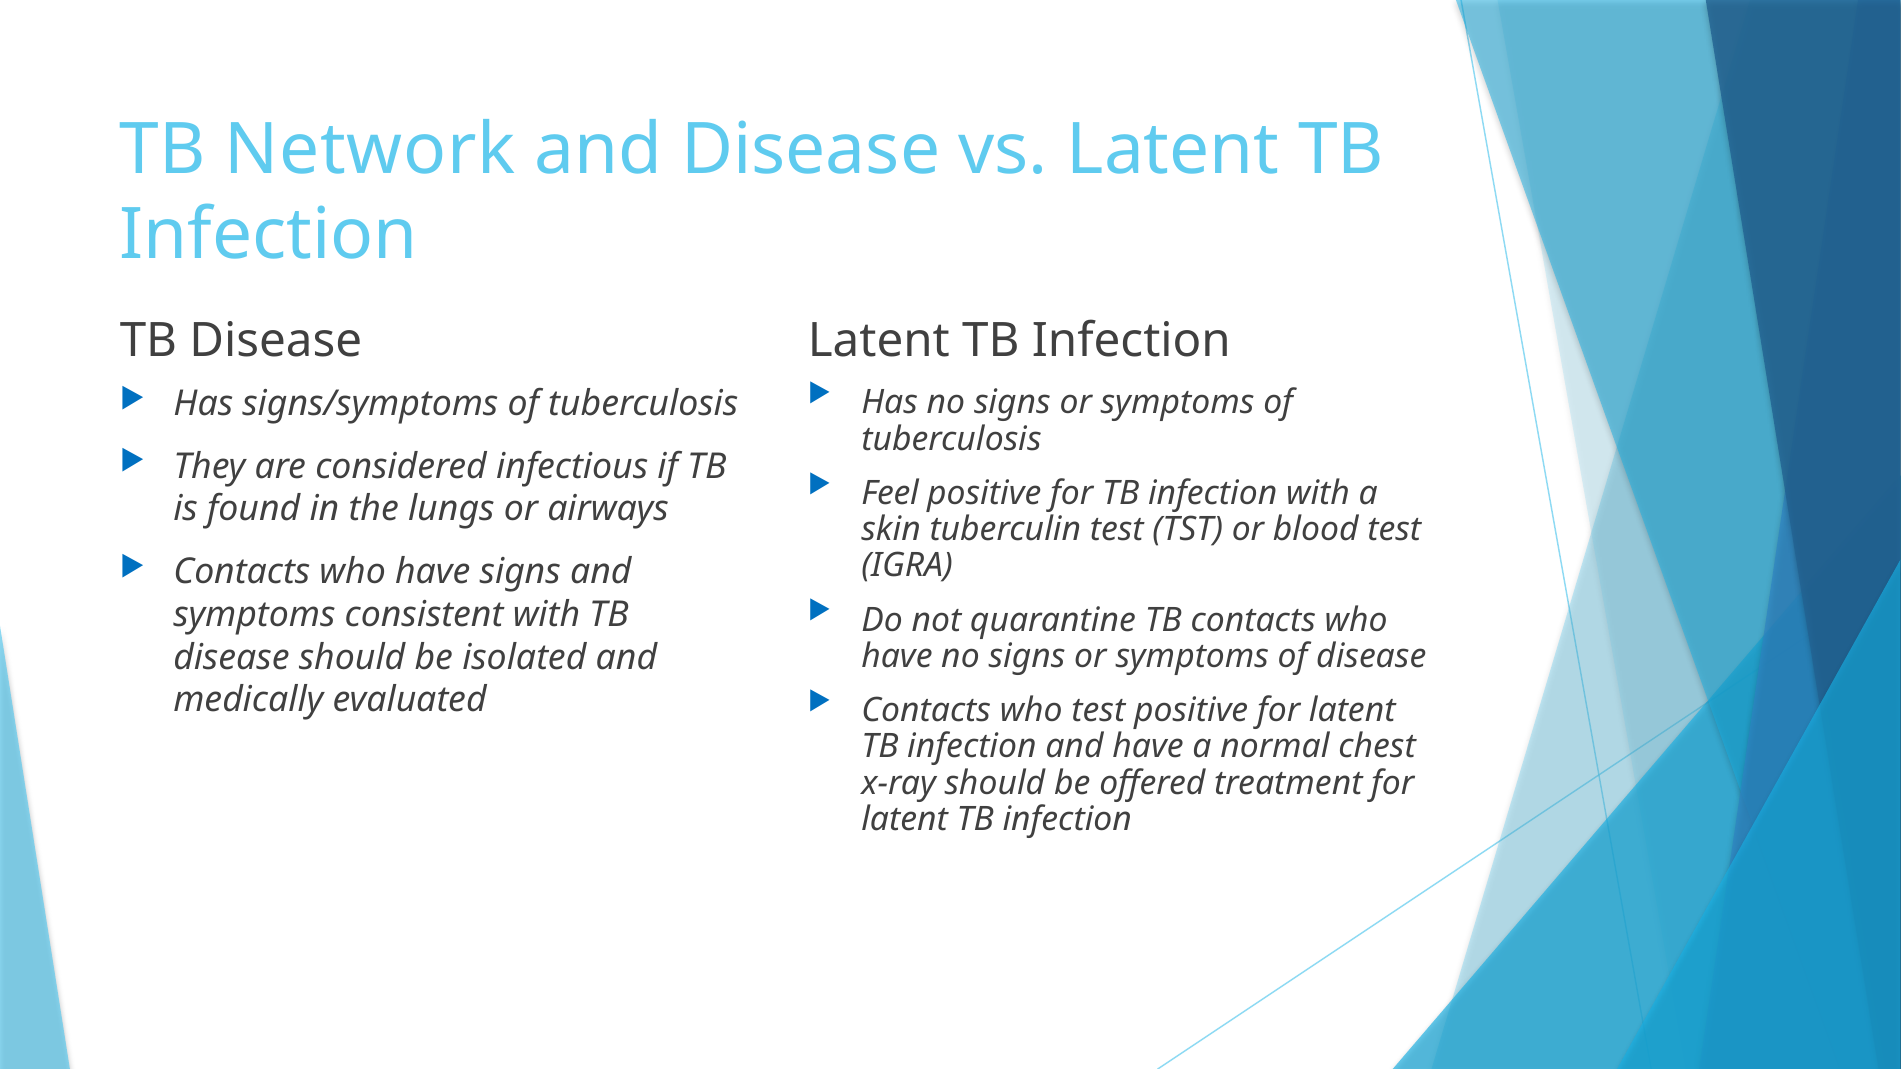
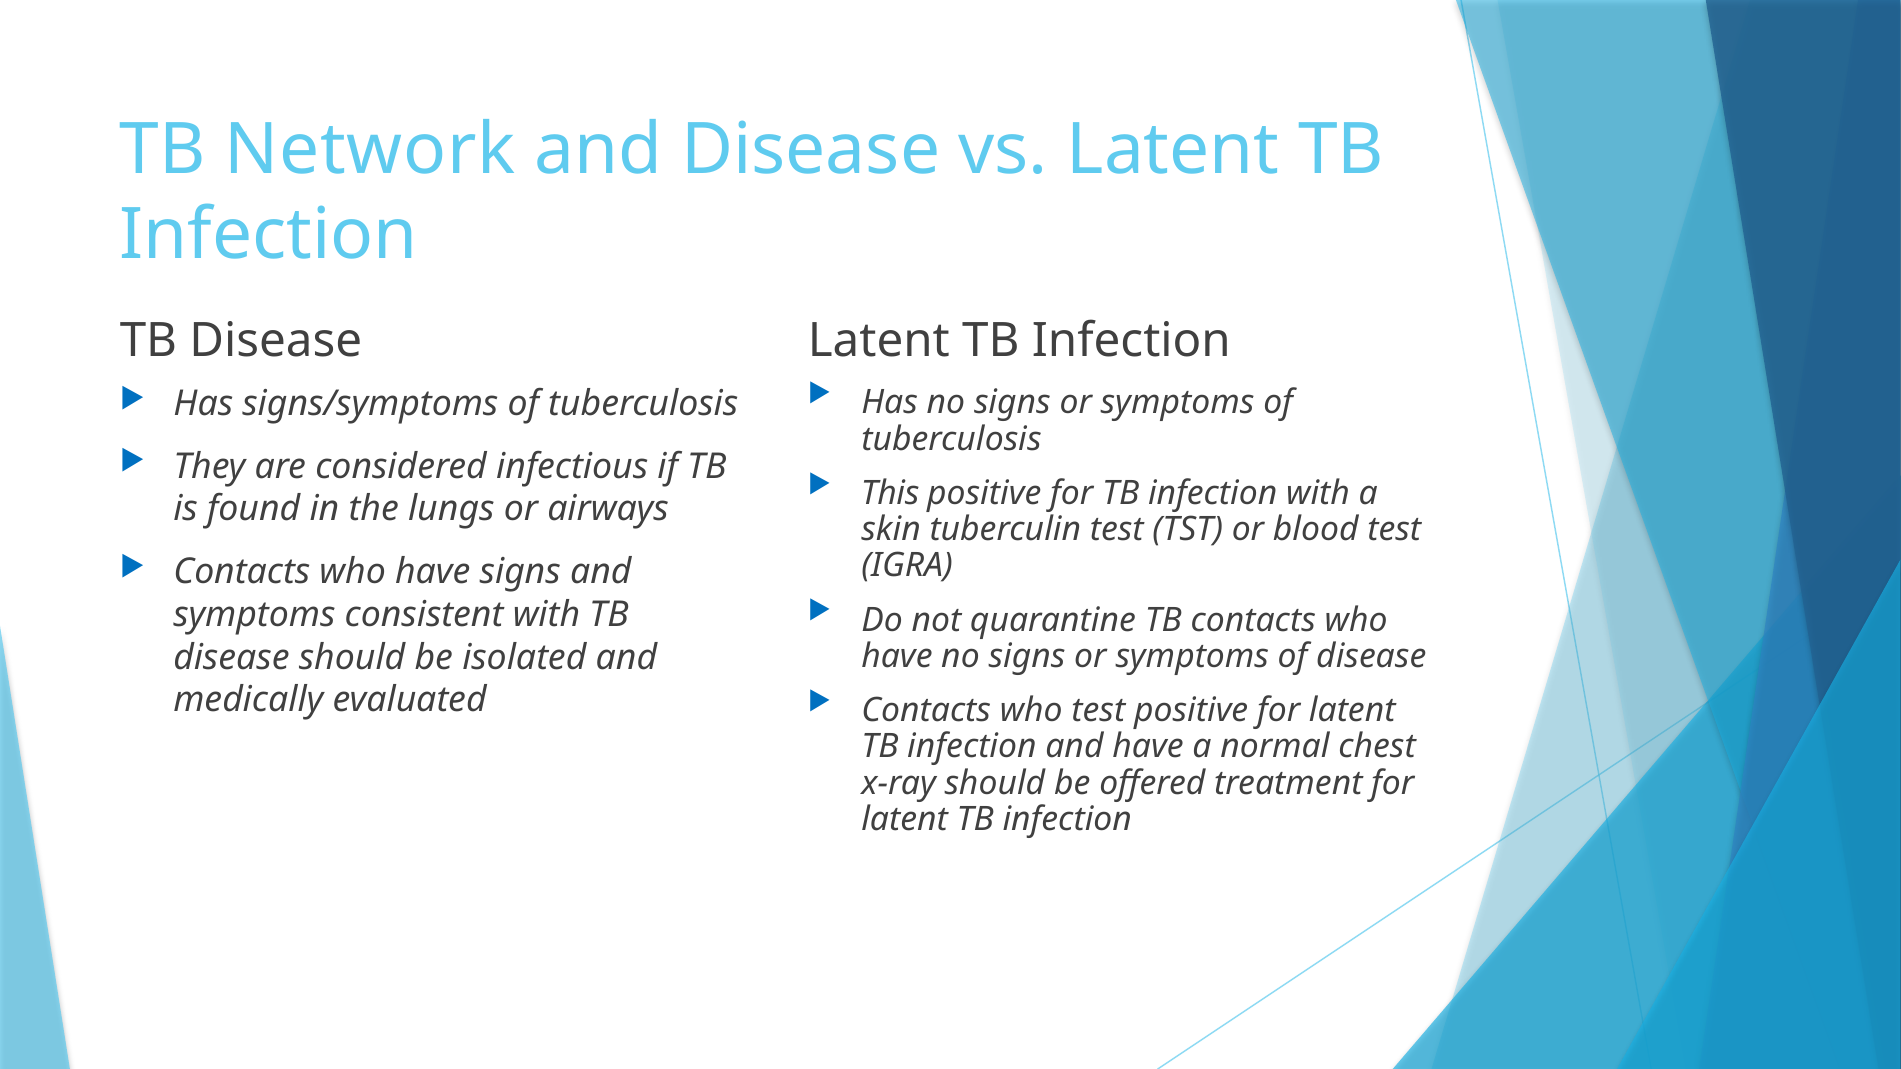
Feel: Feel -> This (890, 493)
